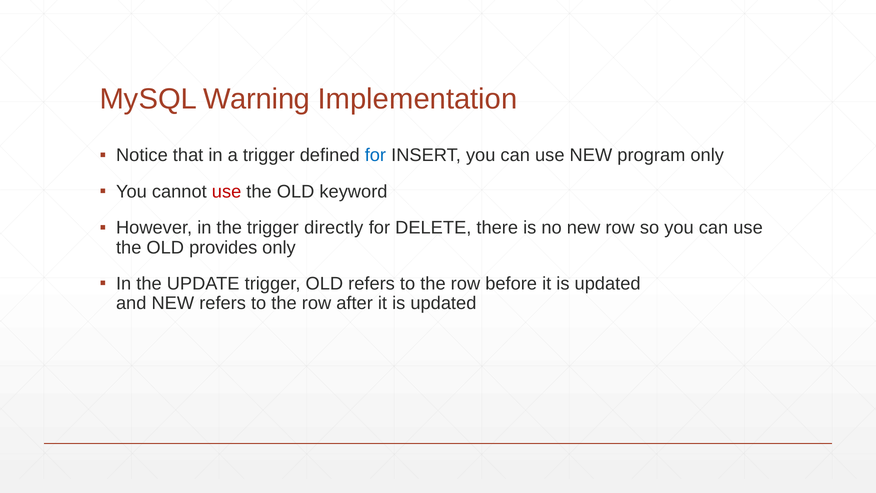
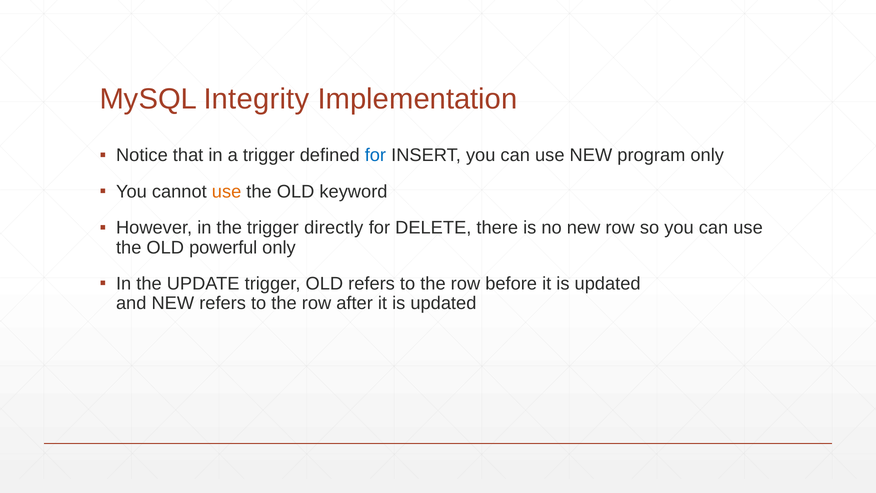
Warning: Warning -> Integrity (256, 99)
use colour: red -> orange (227, 192)
provides: provides -> powerful (223, 247)
